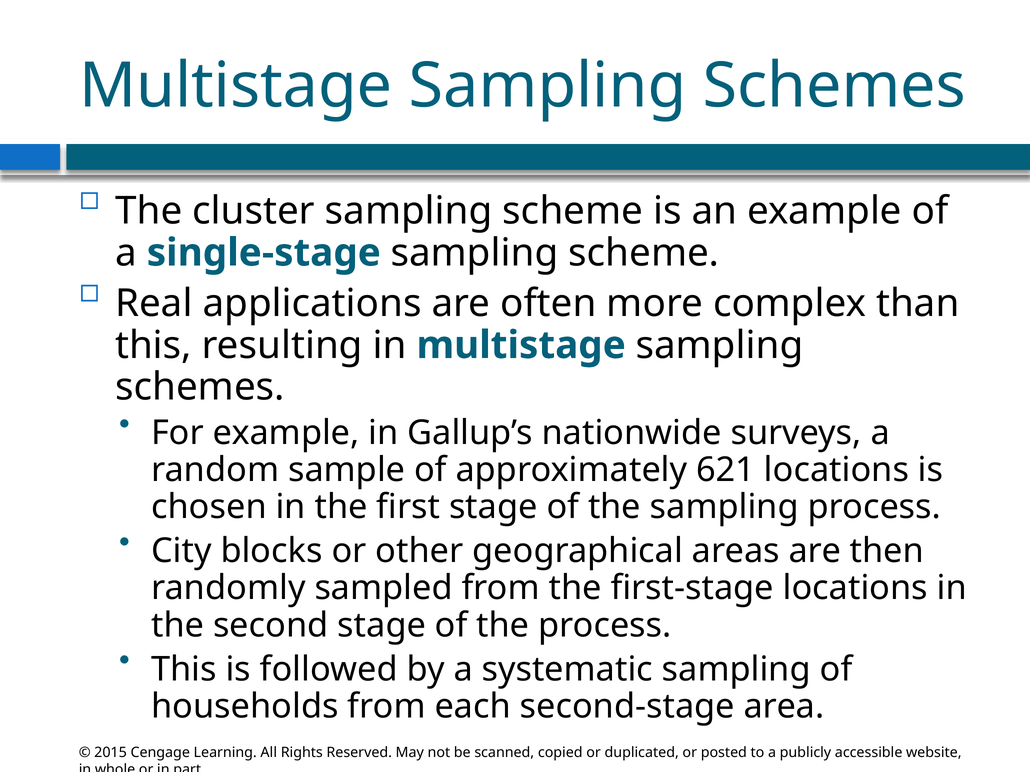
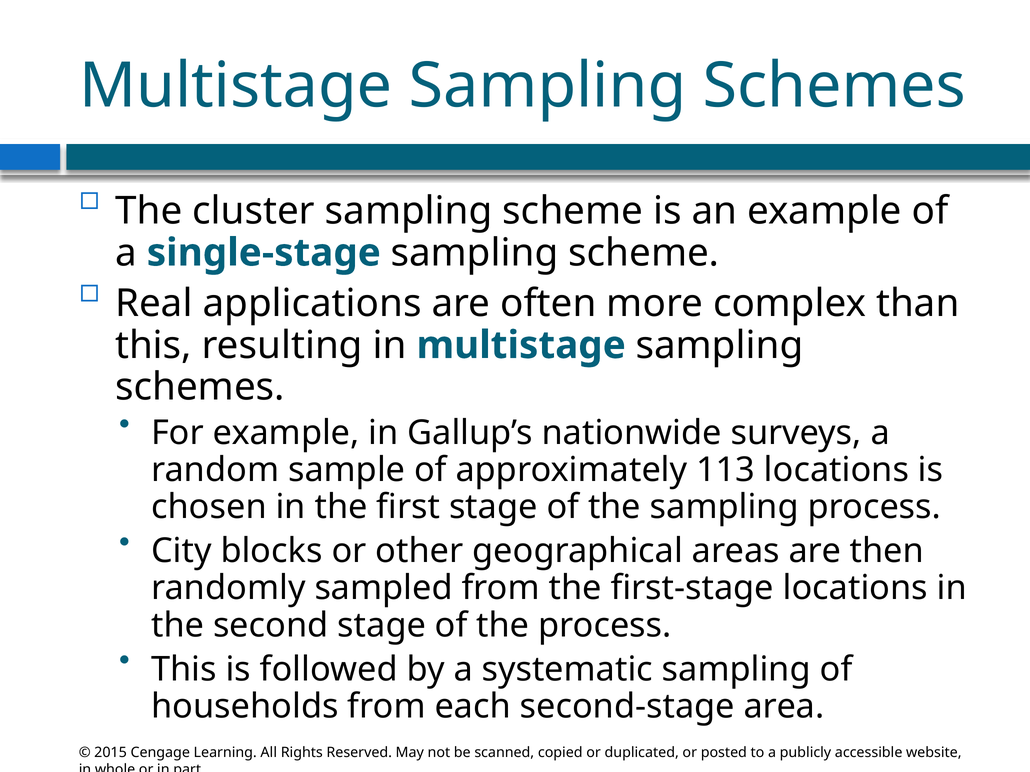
621: 621 -> 113 (726, 470)
